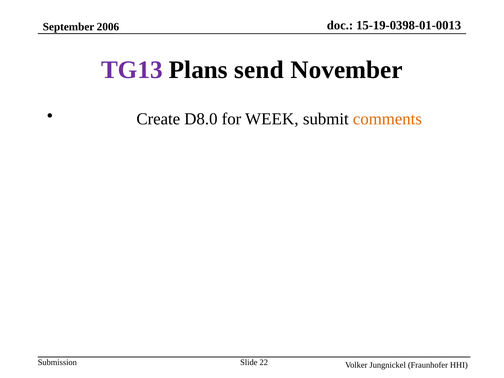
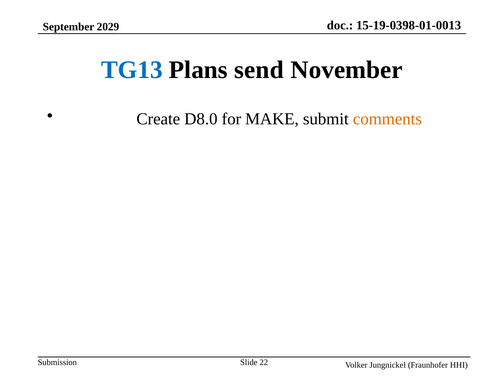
2006: 2006 -> 2029 (108, 27)
TG13 colour: purple -> blue (132, 70)
WEEK: WEEK -> MAKE (272, 119)
